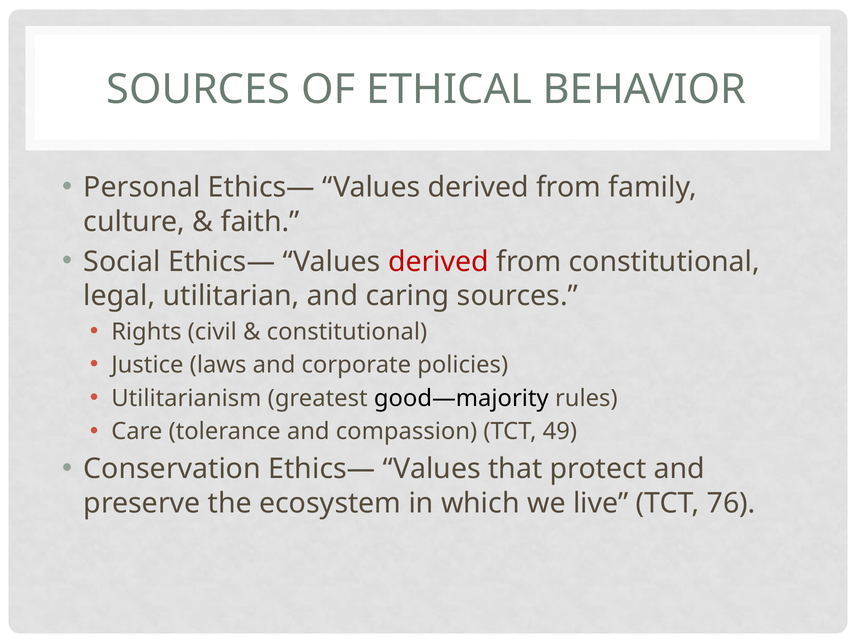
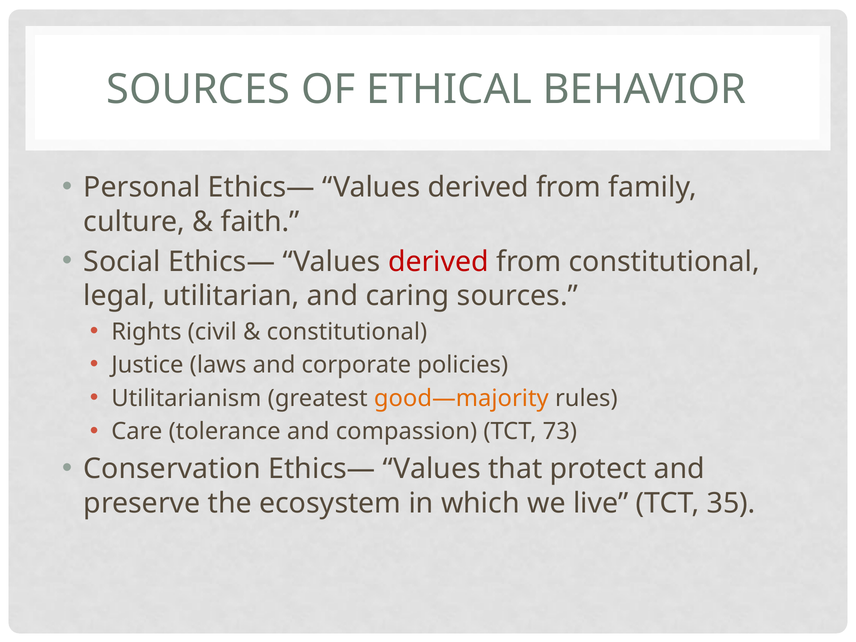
good—majority colour: black -> orange (461, 398)
49: 49 -> 73 (560, 432)
76: 76 -> 35 (731, 503)
